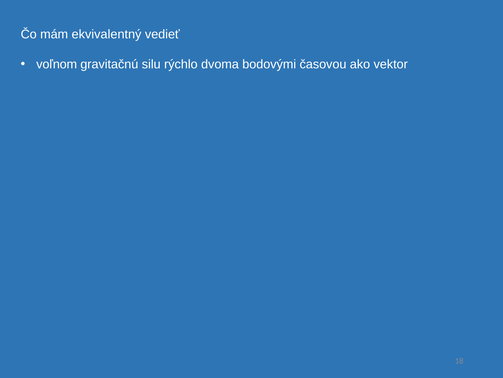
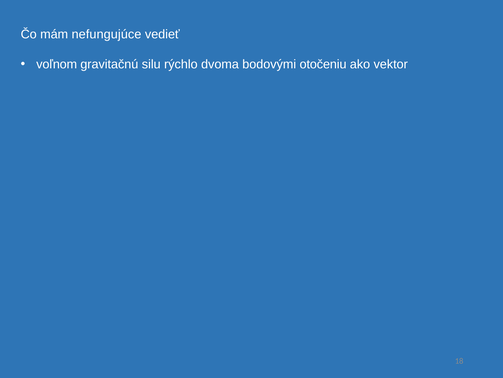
ekvivalentný: ekvivalentný -> nefungujúce (106, 34)
časovou: časovou -> otočeniu (323, 64)
